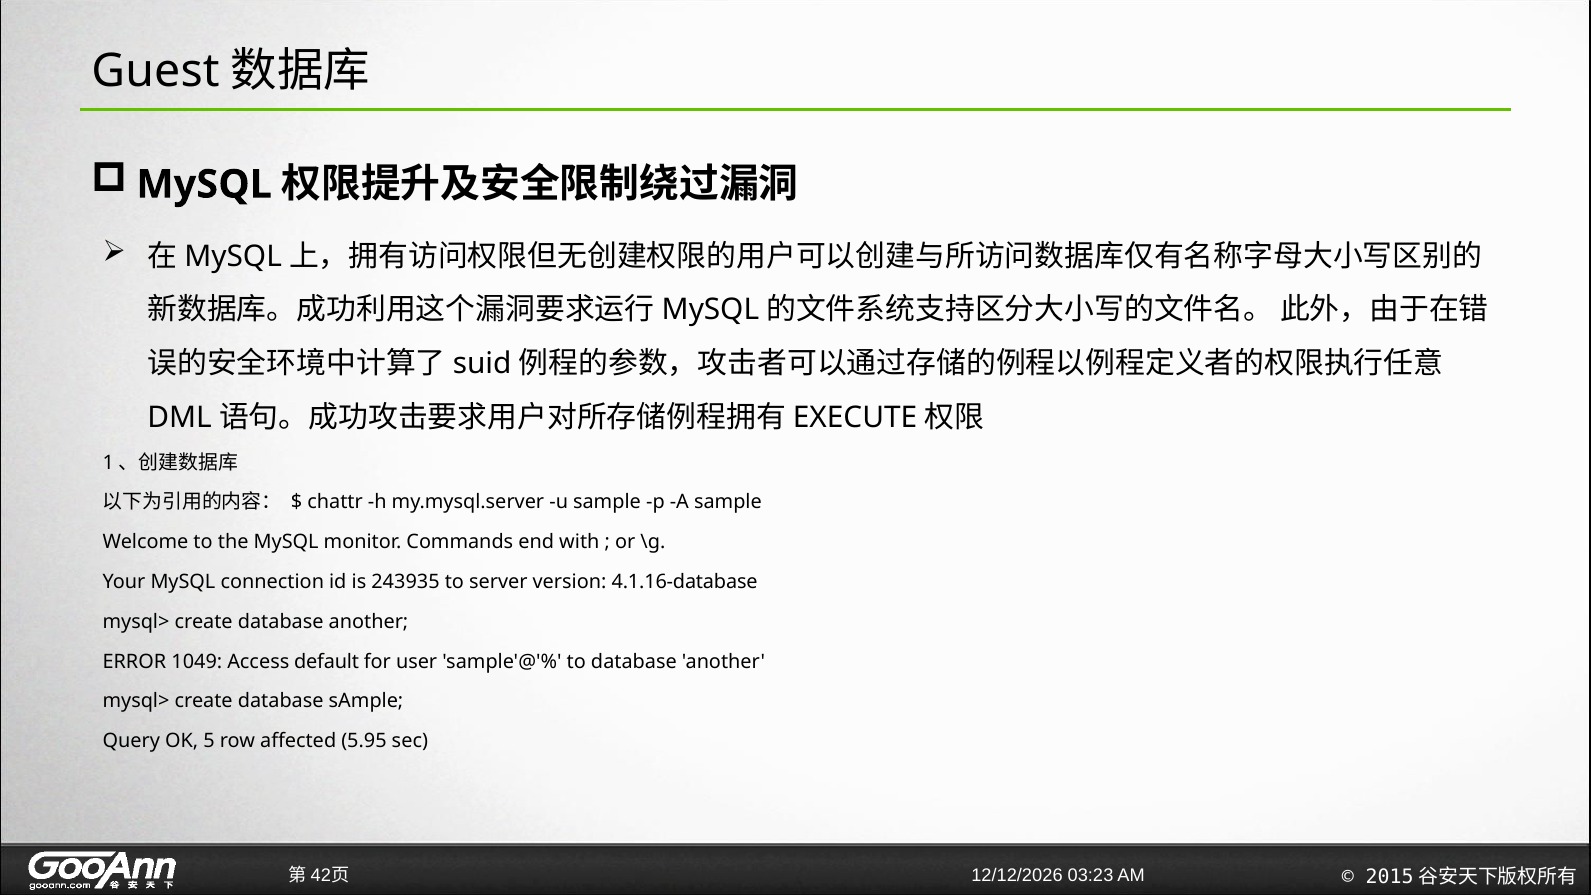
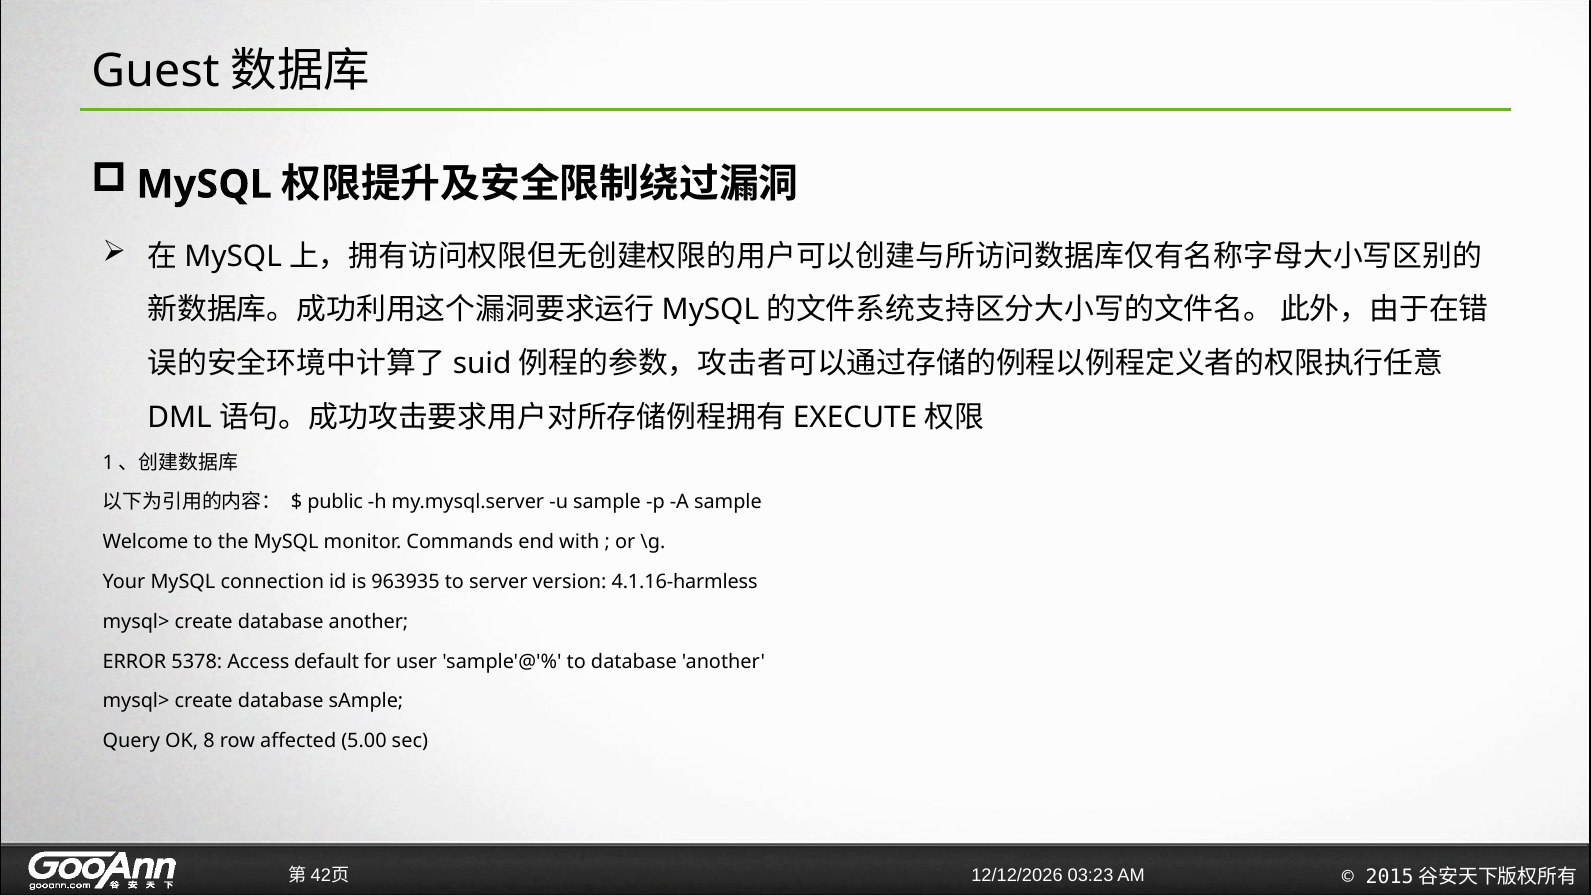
chattr: chattr -> public (335, 502)
243935: 243935 -> 963935 (406, 582)
4.1.16-database: 4.1.16-database -> 4.1.16-harmless (685, 582)
1049: 1049 -> 5378 (197, 661)
5: 5 -> 8 (209, 741)
5.95: 5.95 -> 5.00 (364, 741)
